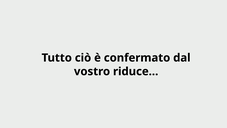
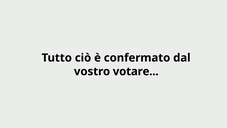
riduce: riduce -> votare (136, 71)
